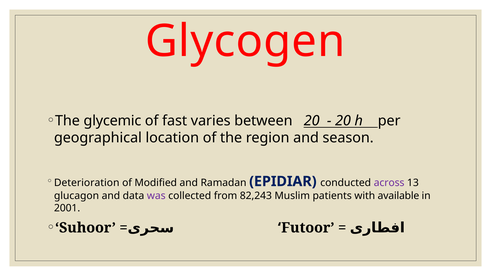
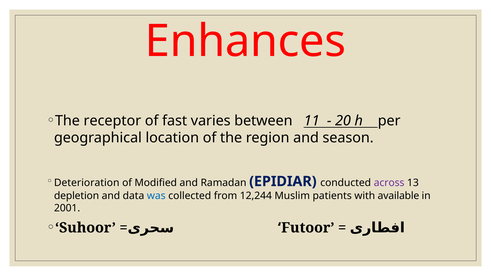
Glycogen: Glycogen -> Enhances (245, 41)
glycemic: glycemic -> receptor (112, 121)
between 20: 20 -> 11 (312, 121)
glucagon: glucagon -> depletion (77, 196)
was colour: purple -> blue (156, 196)
82,243: 82,243 -> 12,244 (256, 196)
